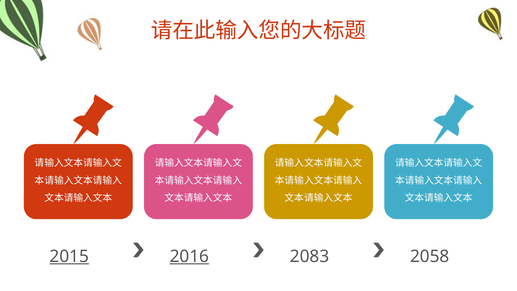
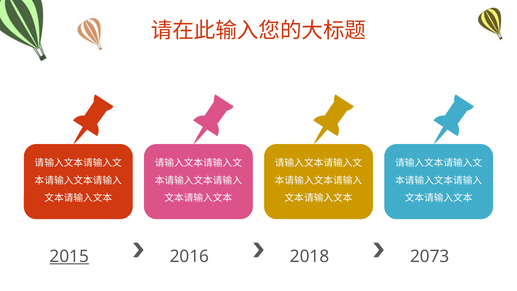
2016 underline: present -> none (189, 256)
2083: 2083 -> 2018 (310, 256)
2058: 2058 -> 2073 (430, 256)
